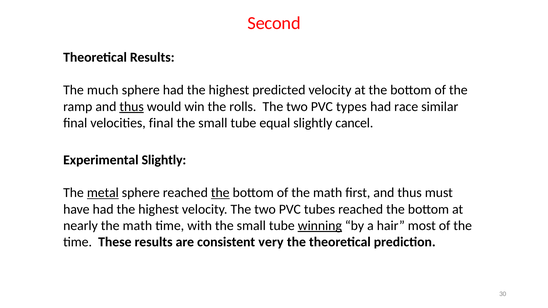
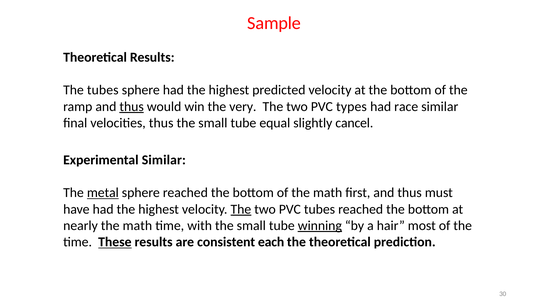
Second: Second -> Sample (274, 23)
The much: much -> tubes (103, 90)
rolls: rolls -> very (243, 107)
velocities final: final -> thus (161, 123)
Experimental Slightly: Slightly -> Similar (164, 160)
the underline: present -> none (220, 193)
The underline: none -> present (241, 209)
These underline: none -> present (115, 242)
very: very -> each (271, 242)
